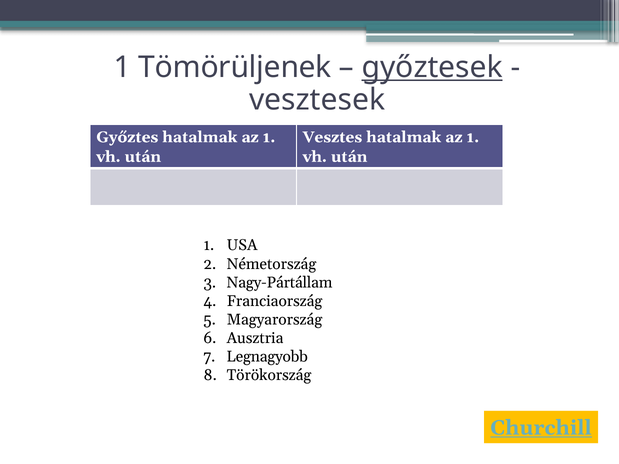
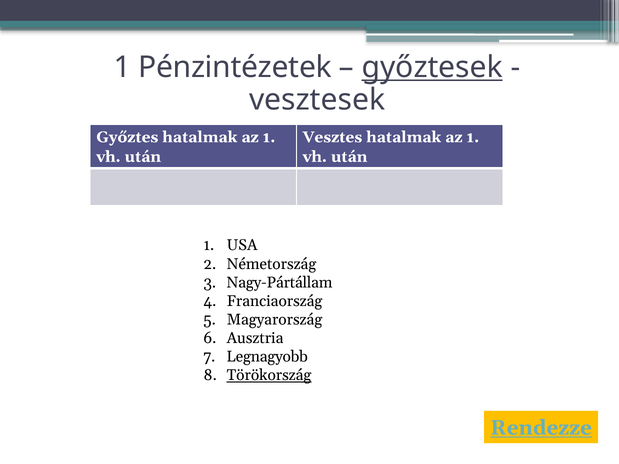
Tömörüljenek: Tömörüljenek -> Pénzintézetek (235, 67)
Törökország underline: none -> present (269, 376)
Churchill: Churchill -> Rendezze (541, 428)
